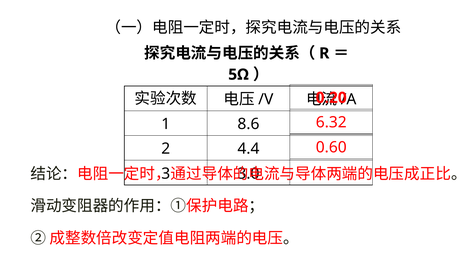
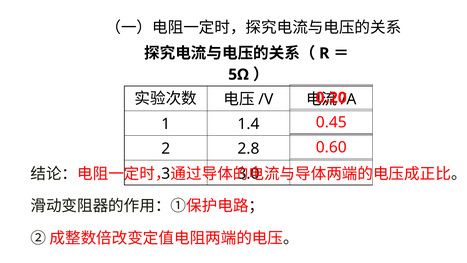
6.32: 6.32 -> 0.45 (331, 122)
8.6: 8.6 -> 1.4 (248, 124)
4.4: 4.4 -> 2.8 (248, 149)
